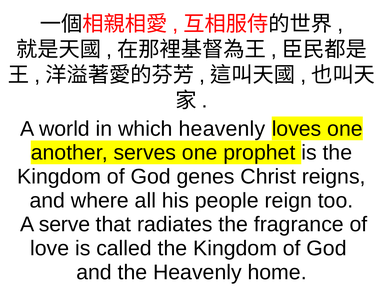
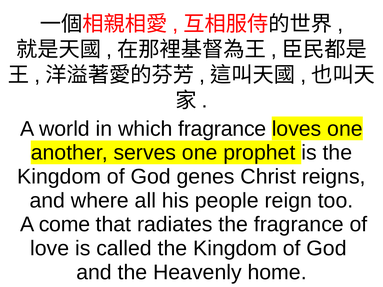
which heavenly: heavenly -> fragrance (222, 129)
serve: serve -> come (65, 225)
